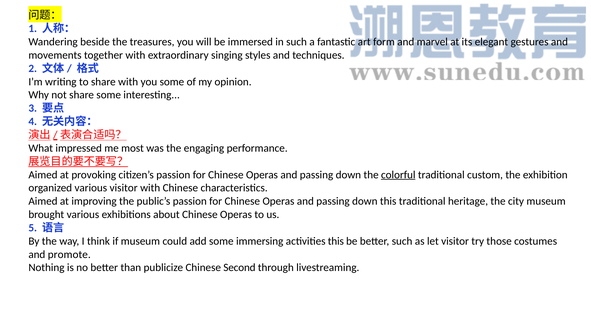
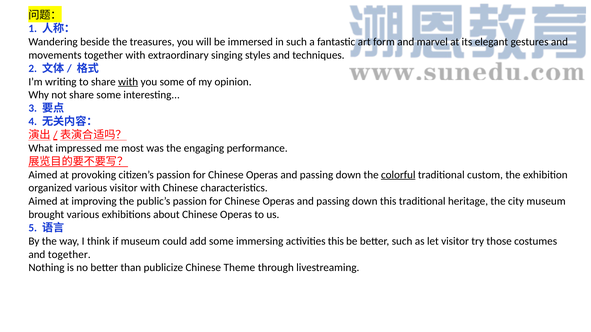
with underline: none -> present (128, 82)
and promote: promote -> together (69, 255)
Second: Second -> Theme (239, 268)
